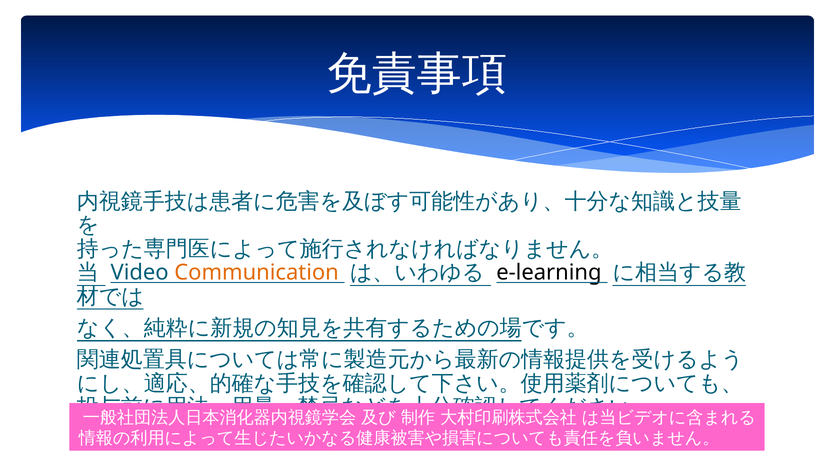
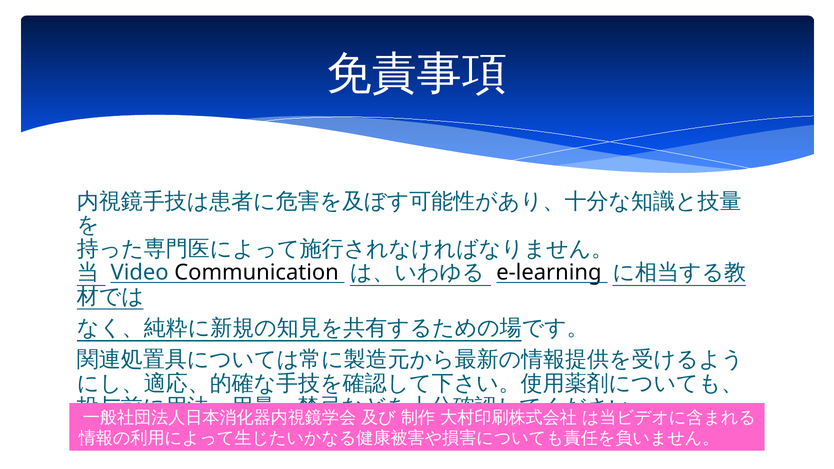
Communication colour: orange -> black (257, 273)
